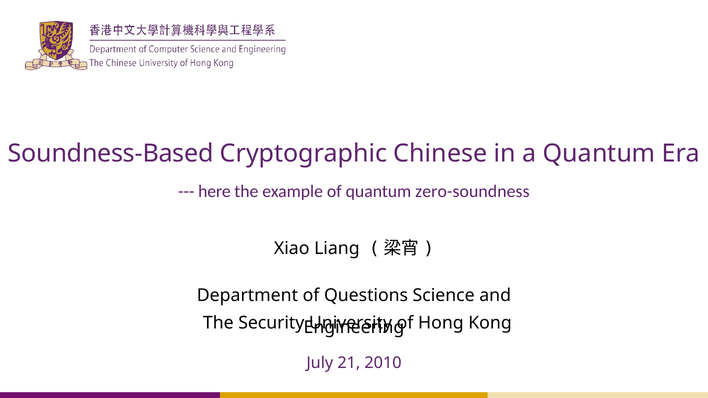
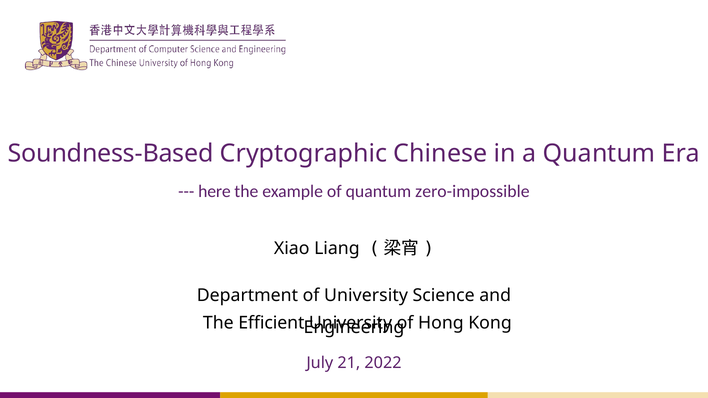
zero-soundness: zero-soundness -> zero-impossible (472, 192)
of Questions: Questions -> University (366, 296)
Security: Security -> Efficient (271, 323)
2010: 2010 -> 2022 (383, 363)
